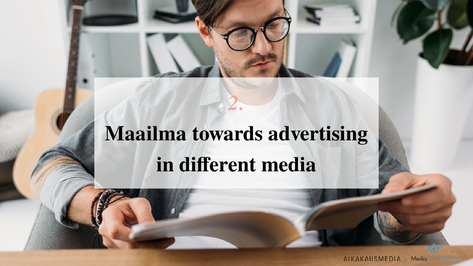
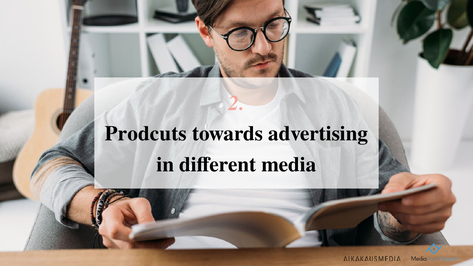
Maailma: Maailma -> Prodcuts (146, 134)
